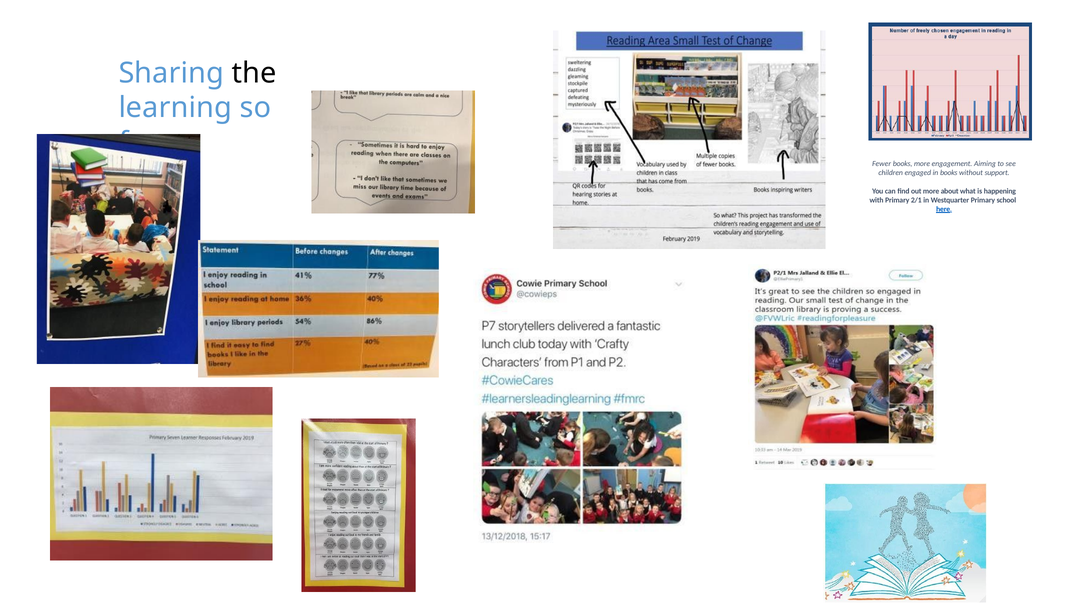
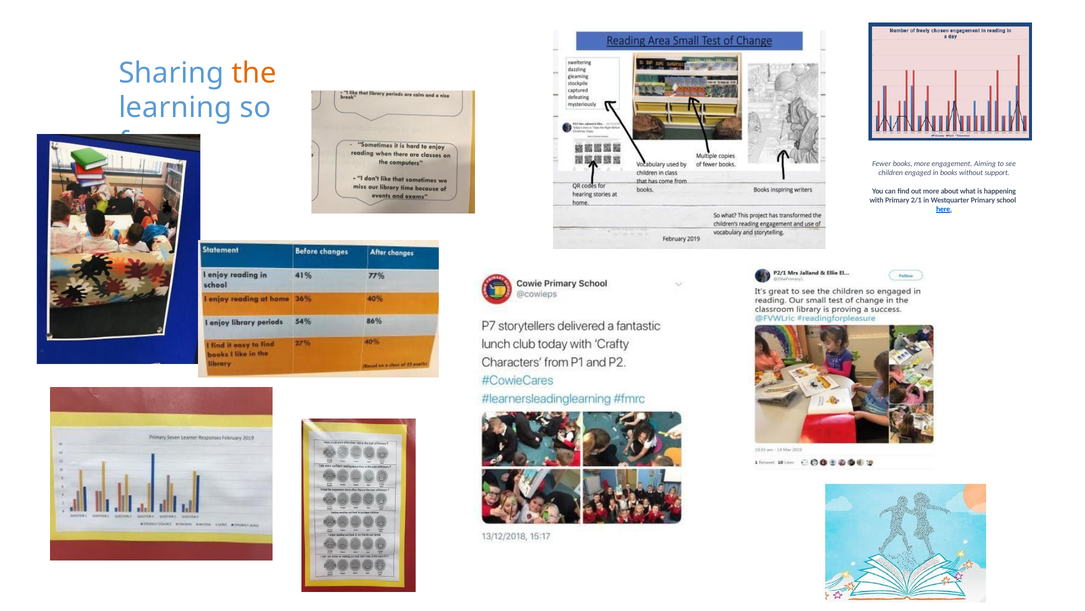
the colour: black -> orange (254, 73)
